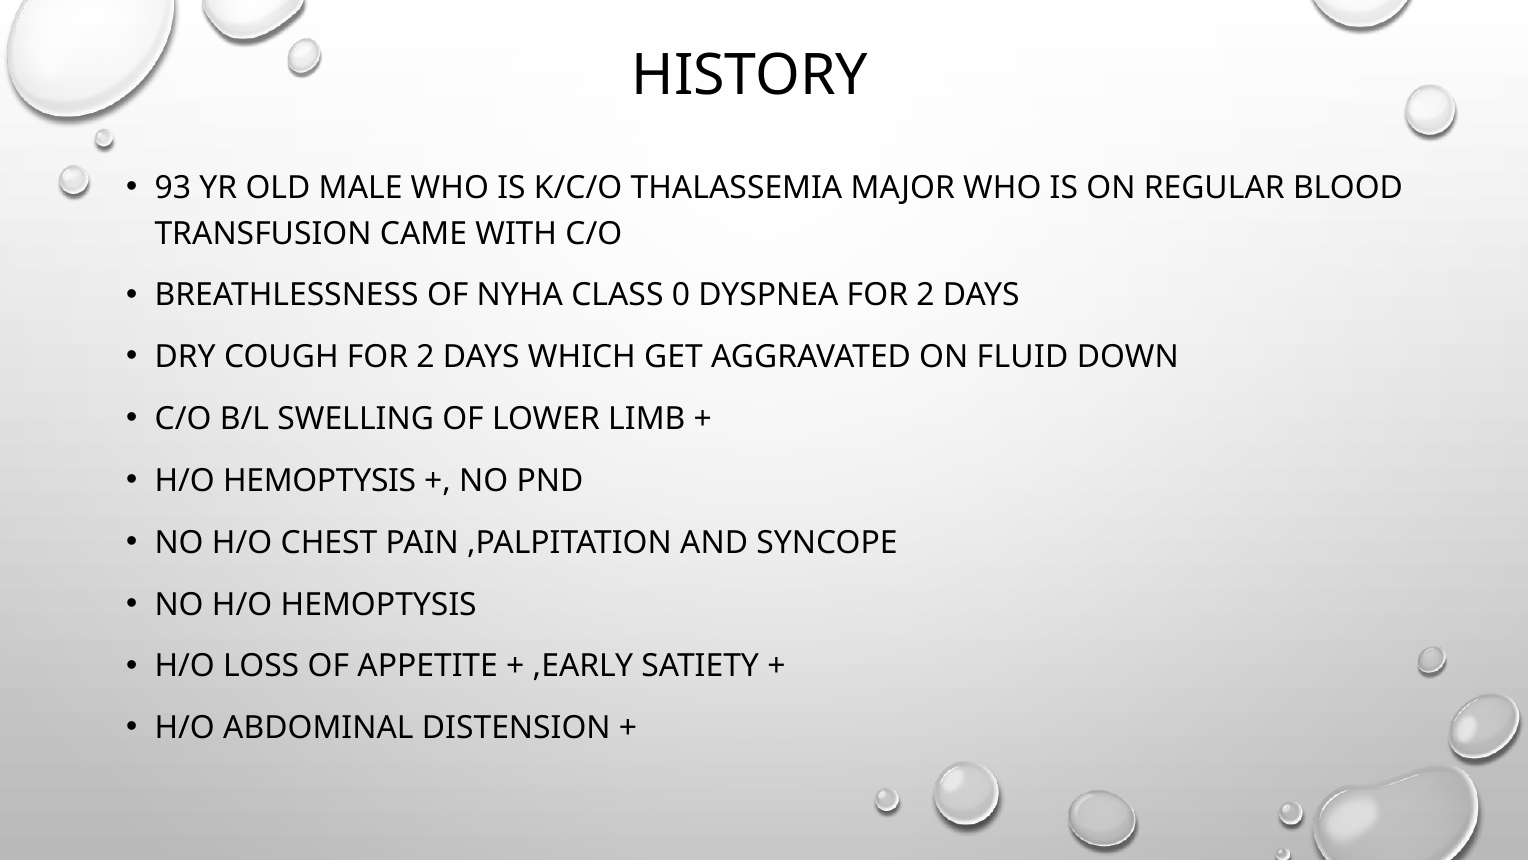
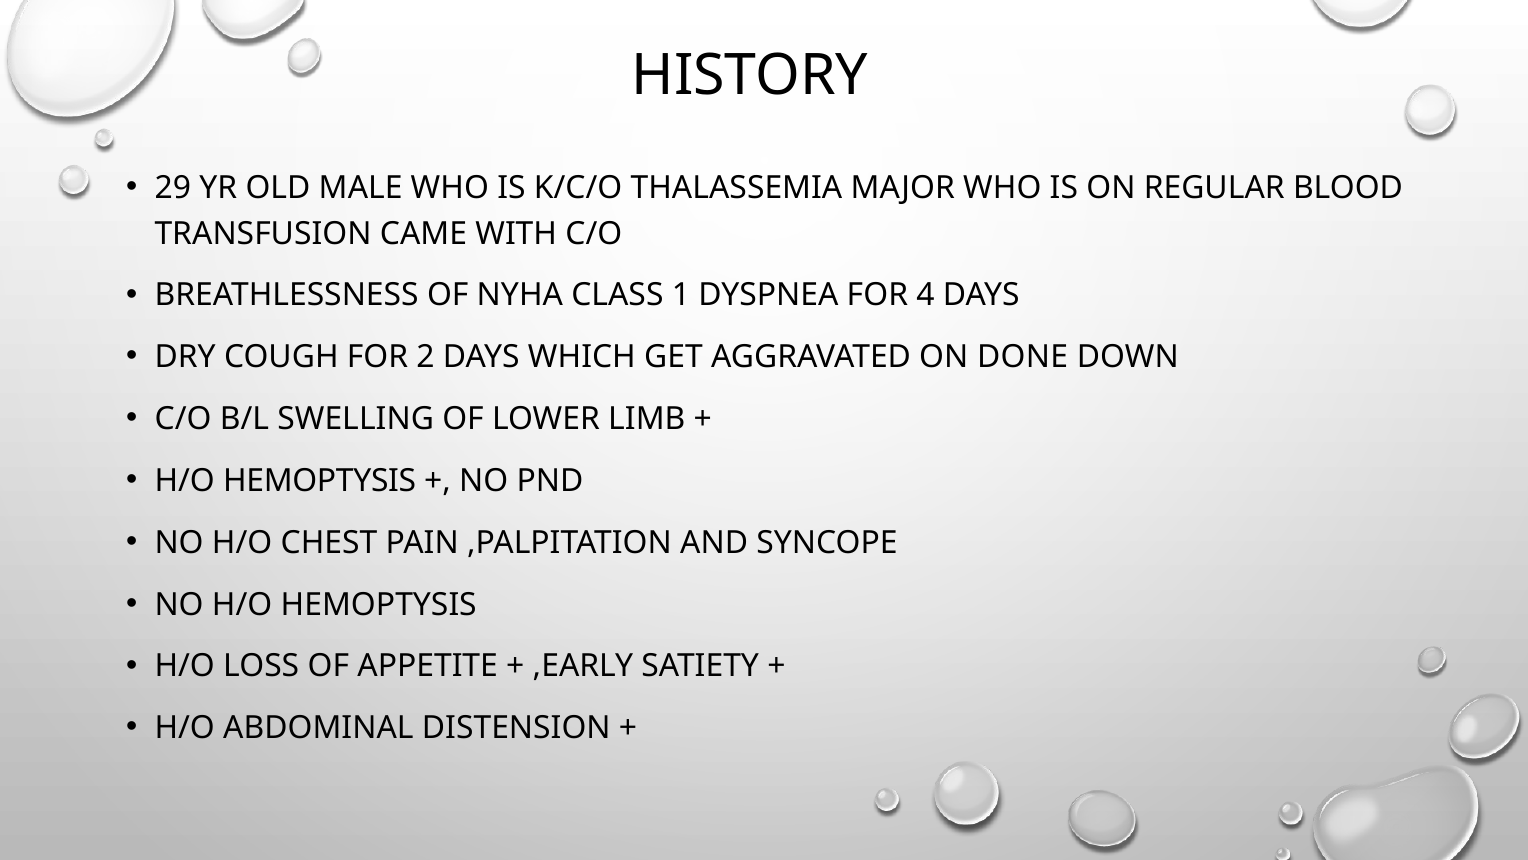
93: 93 -> 29 (173, 187)
0: 0 -> 1 (681, 295)
DYSPNEA FOR 2: 2 -> 4 (926, 295)
FLUID: FLUID -> DONE (1023, 357)
